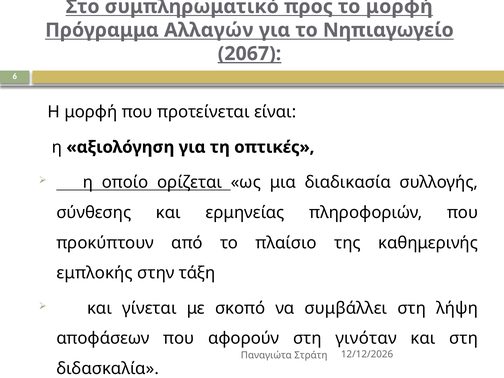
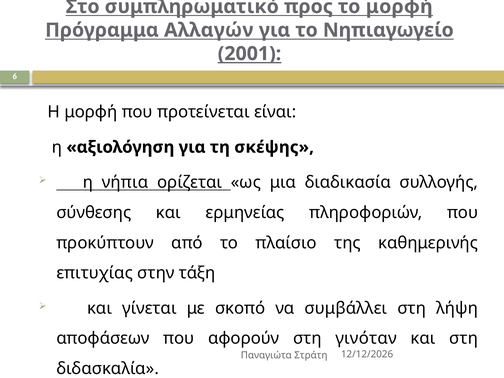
2067: 2067 -> 2001 (249, 54)
οπτικές: οπτικές -> σκέψης (274, 147)
οποίο: οποίο -> νήπια (125, 182)
εμπλοκής: εμπλοκής -> επιτυχίας (95, 273)
